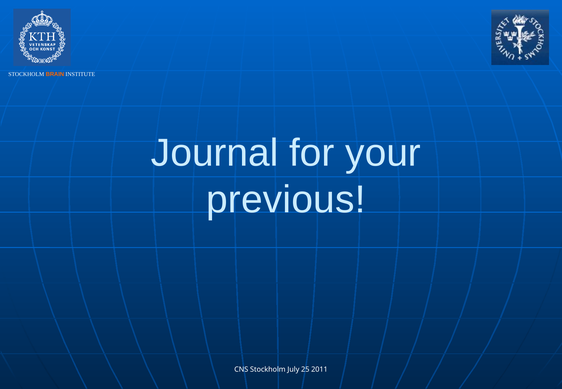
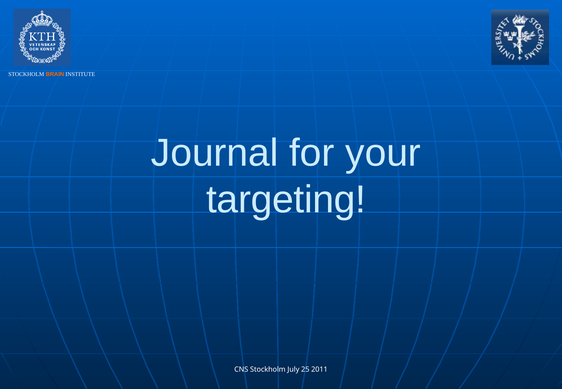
previous: previous -> targeting (286, 200)
